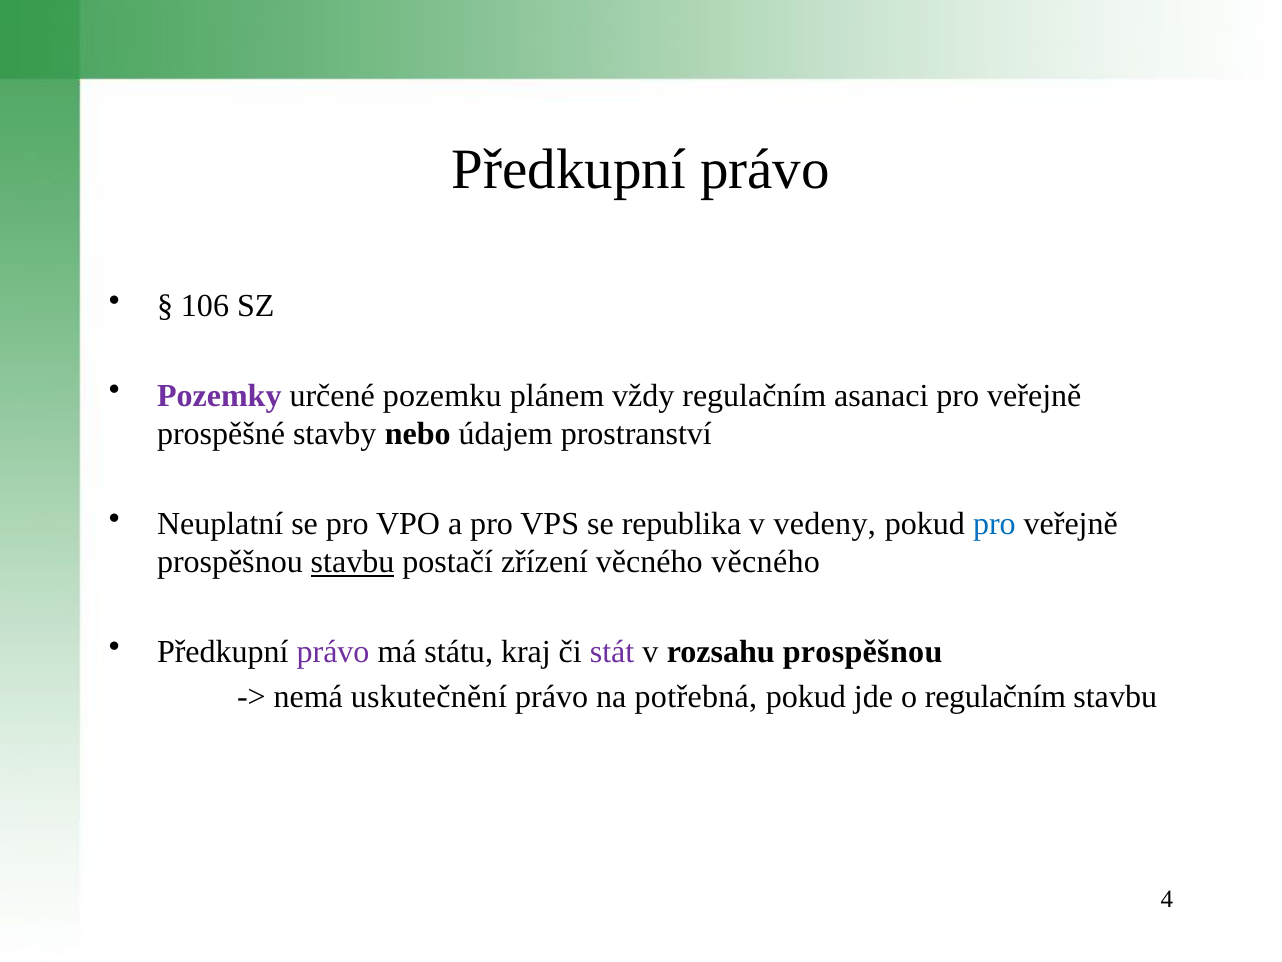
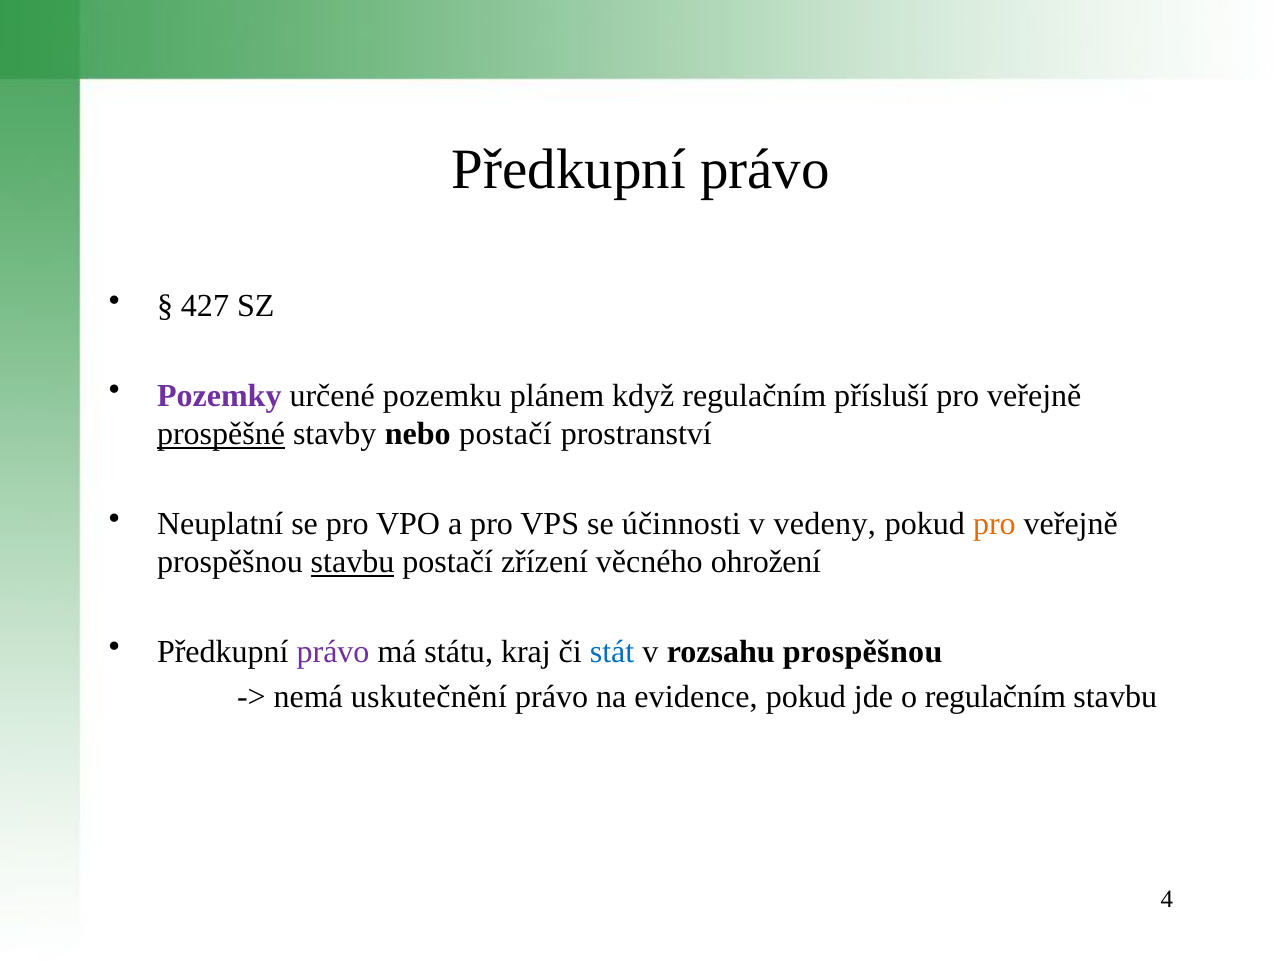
106: 106 -> 427 (205, 306)
vždy: vždy -> když (643, 395)
asanaci: asanaci -> přísluší (881, 395)
prospěšné underline: none -> present (221, 434)
nebo údajem: údajem -> postačí (506, 434)
republika: republika -> účinnosti (681, 524)
pro colour: blue -> orange (994, 524)
věcného věcného: věcného -> ohrožení (766, 562)
stát colour: purple -> blue (612, 652)
potřebná: potřebná -> evidence (696, 697)
